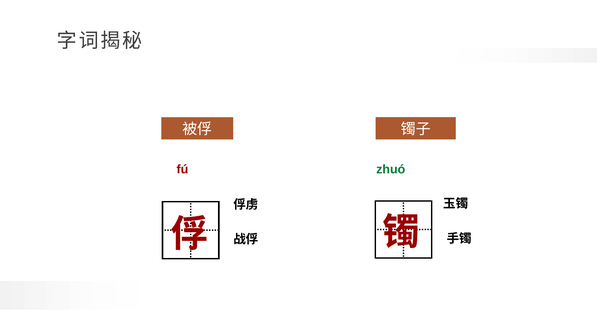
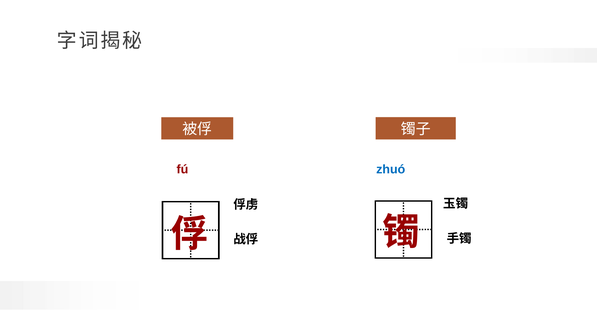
zhuó colour: green -> blue (391, 169)
